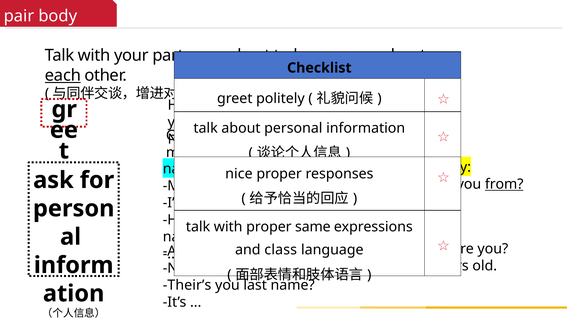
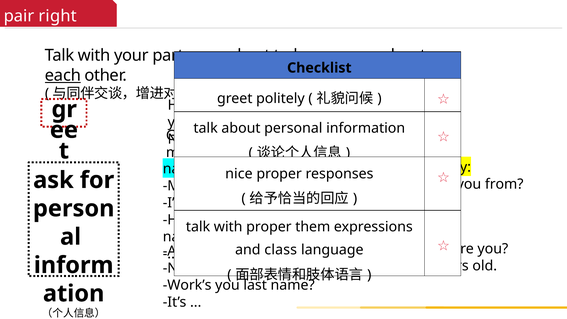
body: body -> right (58, 16)
from underline: present -> none (504, 184)
same: same -> them (313, 227)
Their’s: Their’s -> Work’s (187, 285)
